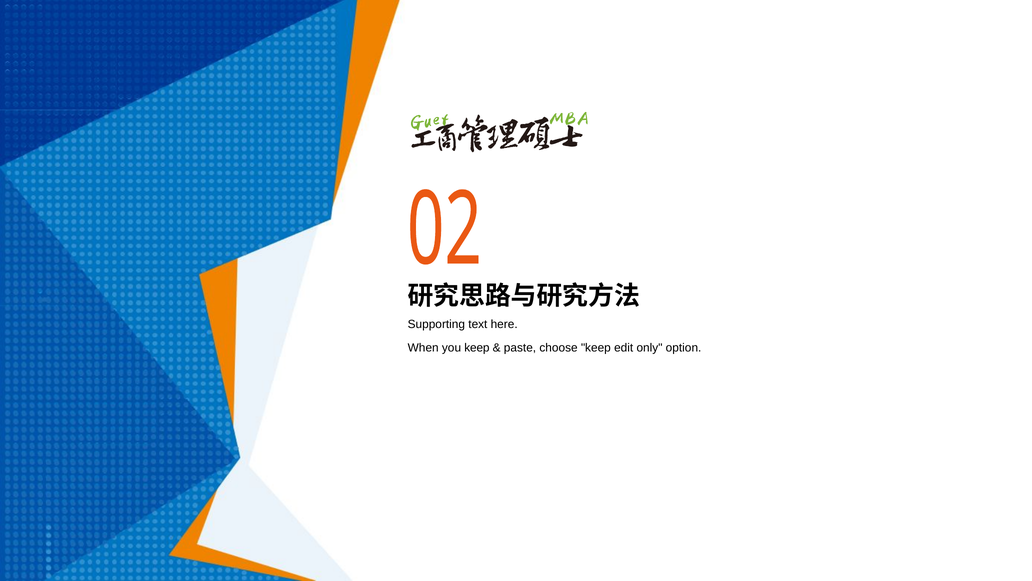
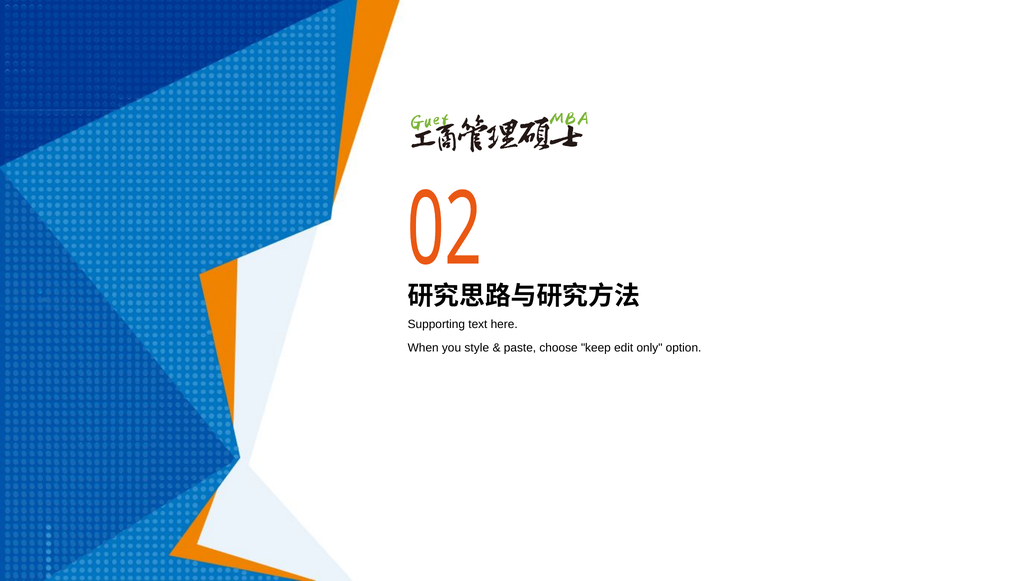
you keep: keep -> style (477, 348)
